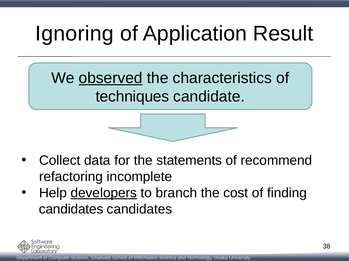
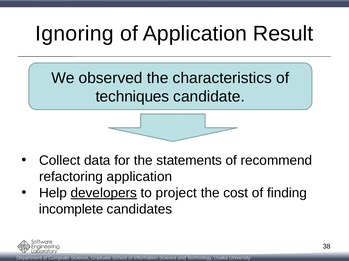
observed underline: present -> none (111, 78)
refactoring incomplete: incomplete -> application (139, 177)
branch: branch -> project (176, 194)
candidates: candidates -> incomplete (71, 210)
